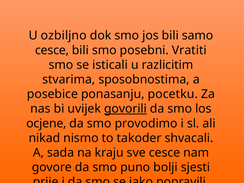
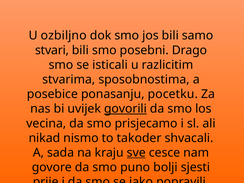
cesce: cesce -> stvari (52, 50)
Vratiti: Vratiti -> Drago (189, 50)
ocjene: ocjene -> vecina (46, 123)
provodimo: provodimo -> prisjecamo (146, 123)
sve underline: none -> present (136, 153)
